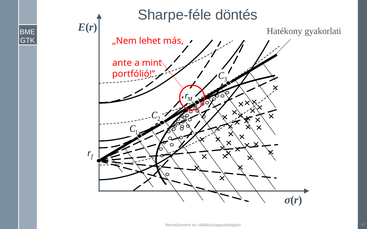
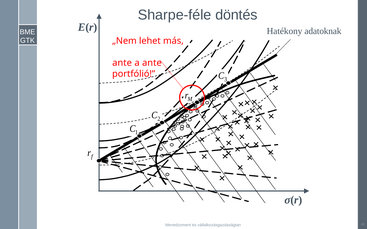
gyakorlati: gyakorlati -> adatoknak (323, 31)
a mint: mint -> ante (152, 63)
